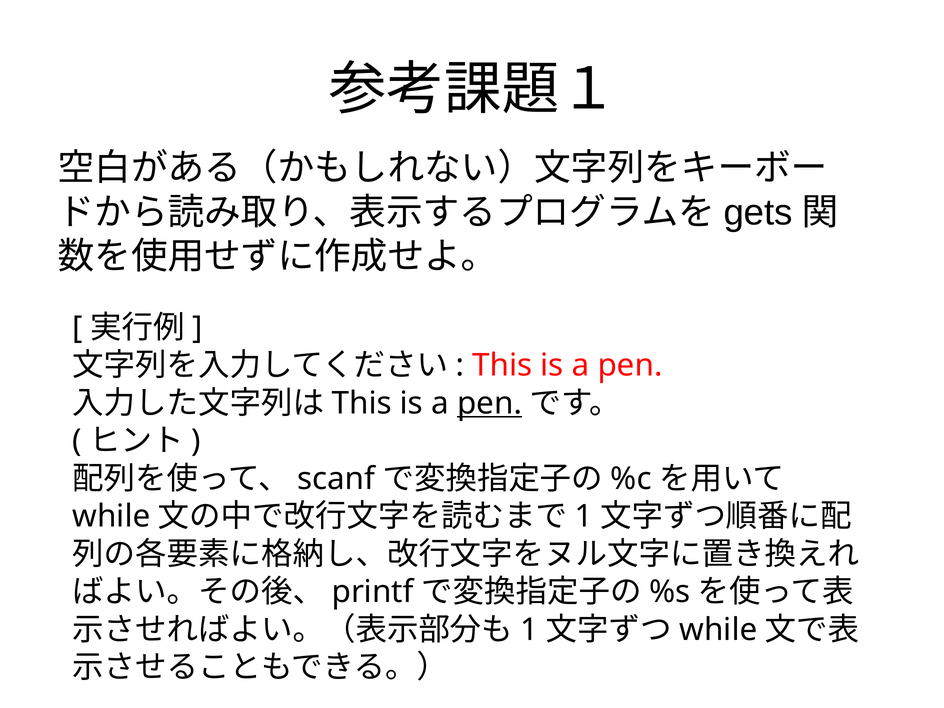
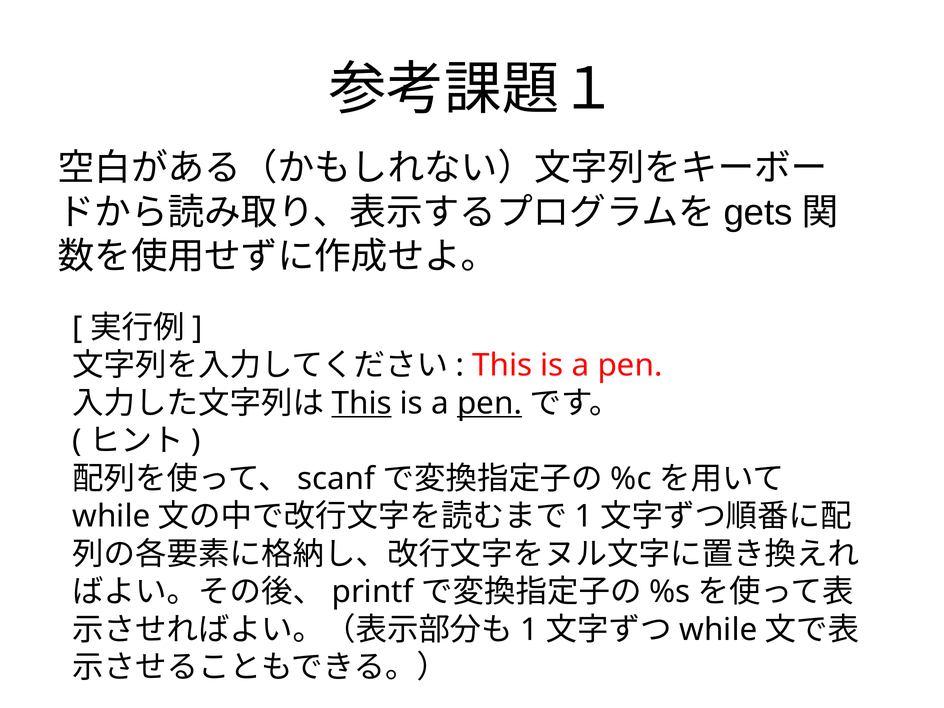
This underline: none -> present (362, 403)
